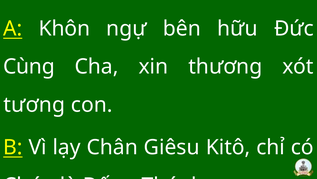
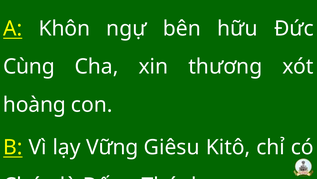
tương: tương -> hoàng (34, 105)
Chân: Chân -> Vững (112, 147)
